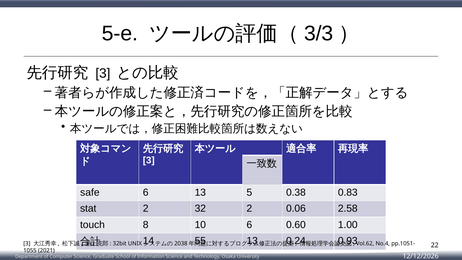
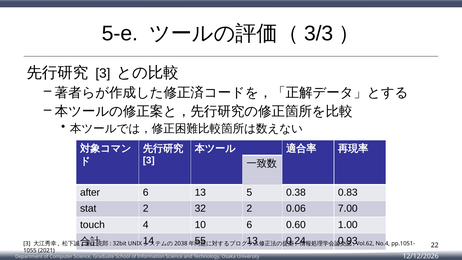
safe: safe -> after (90, 192)
2.58: 2.58 -> 7.00 (348, 209)
8: 8 -> 4 (146, 225)
